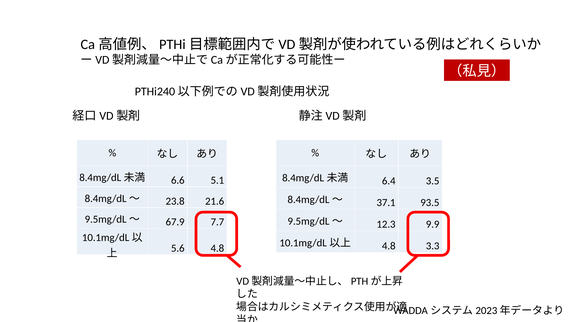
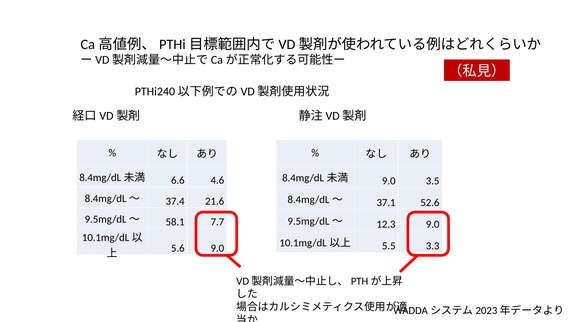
5.1: 5.1 -> 4.6 (217, 180)
6.4: 6.4 -> 9.0 (389, 181)
23.8: 23.8 -> 37.4 (175, 201)
93.5: 93.5 -> 52.6 (430, 203)
67.9: 67.9 -> 58.1 (175, 222)
12.3 9.9: 9.9 -> 9.0 (433, 225)
4.8: 4.8 -> 5.5 (389, 246)
5.6 4.8: 4.8 -> 9.0 (217, 248)
